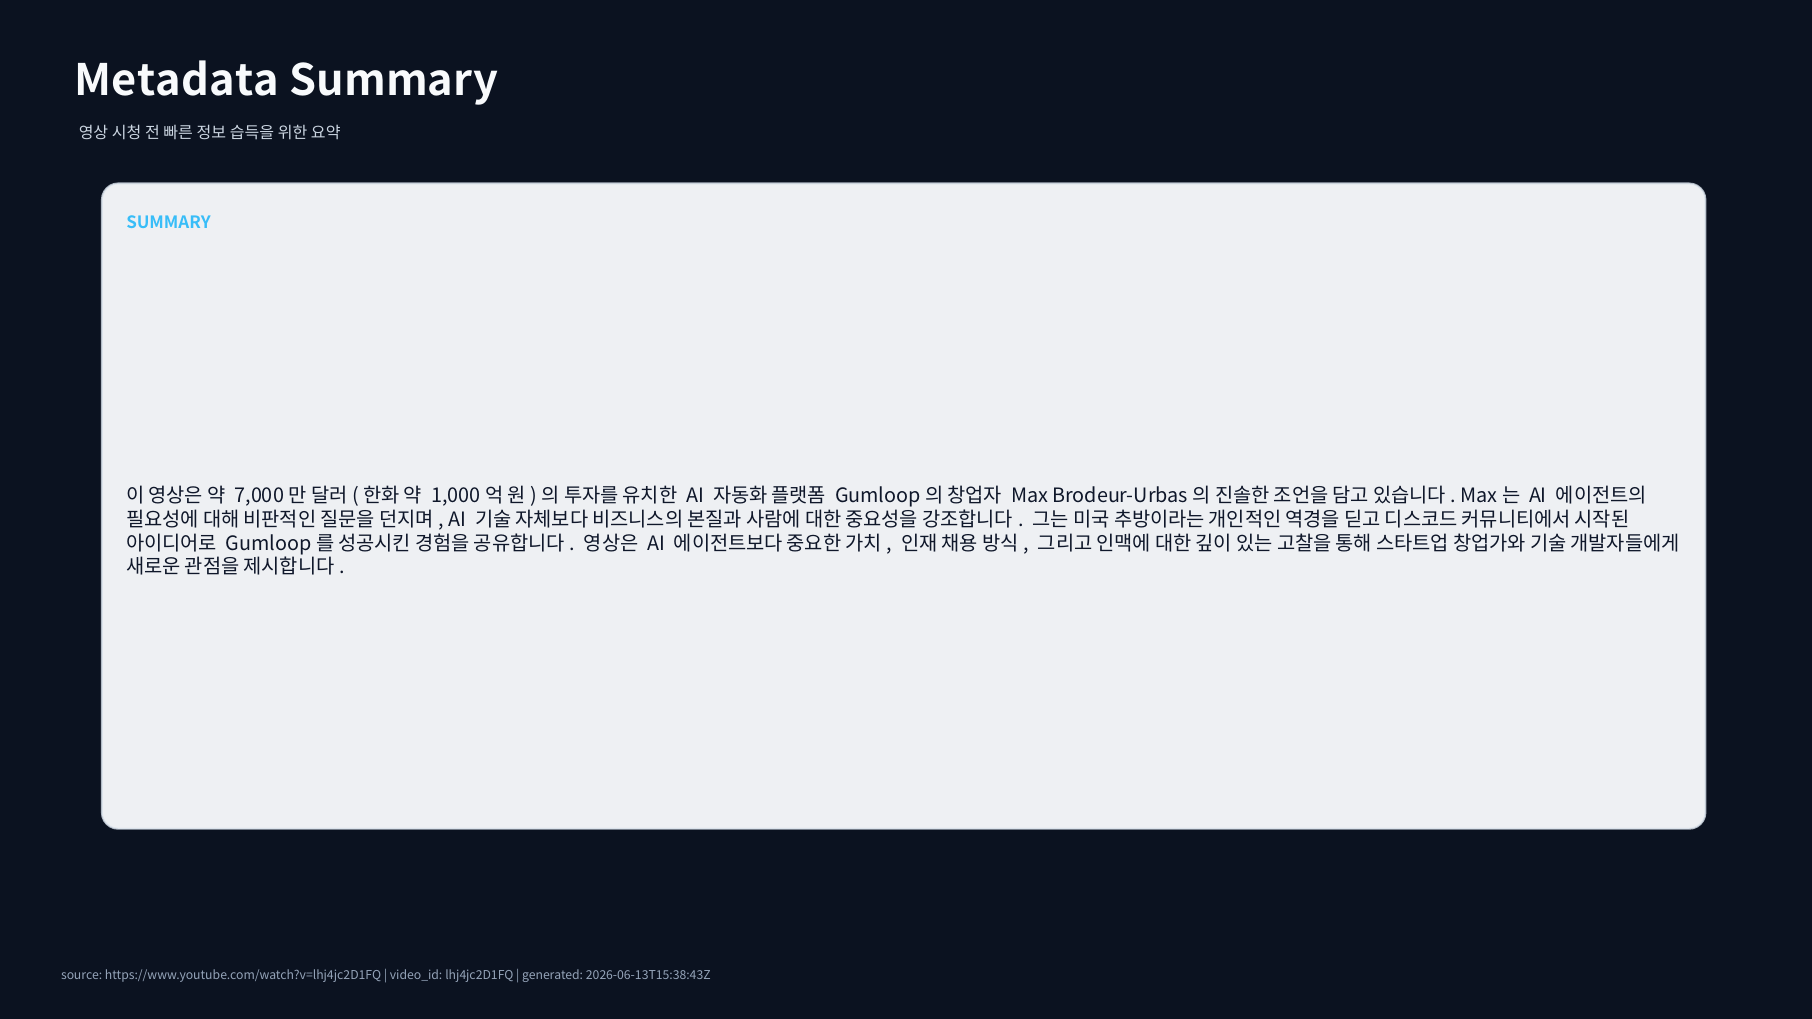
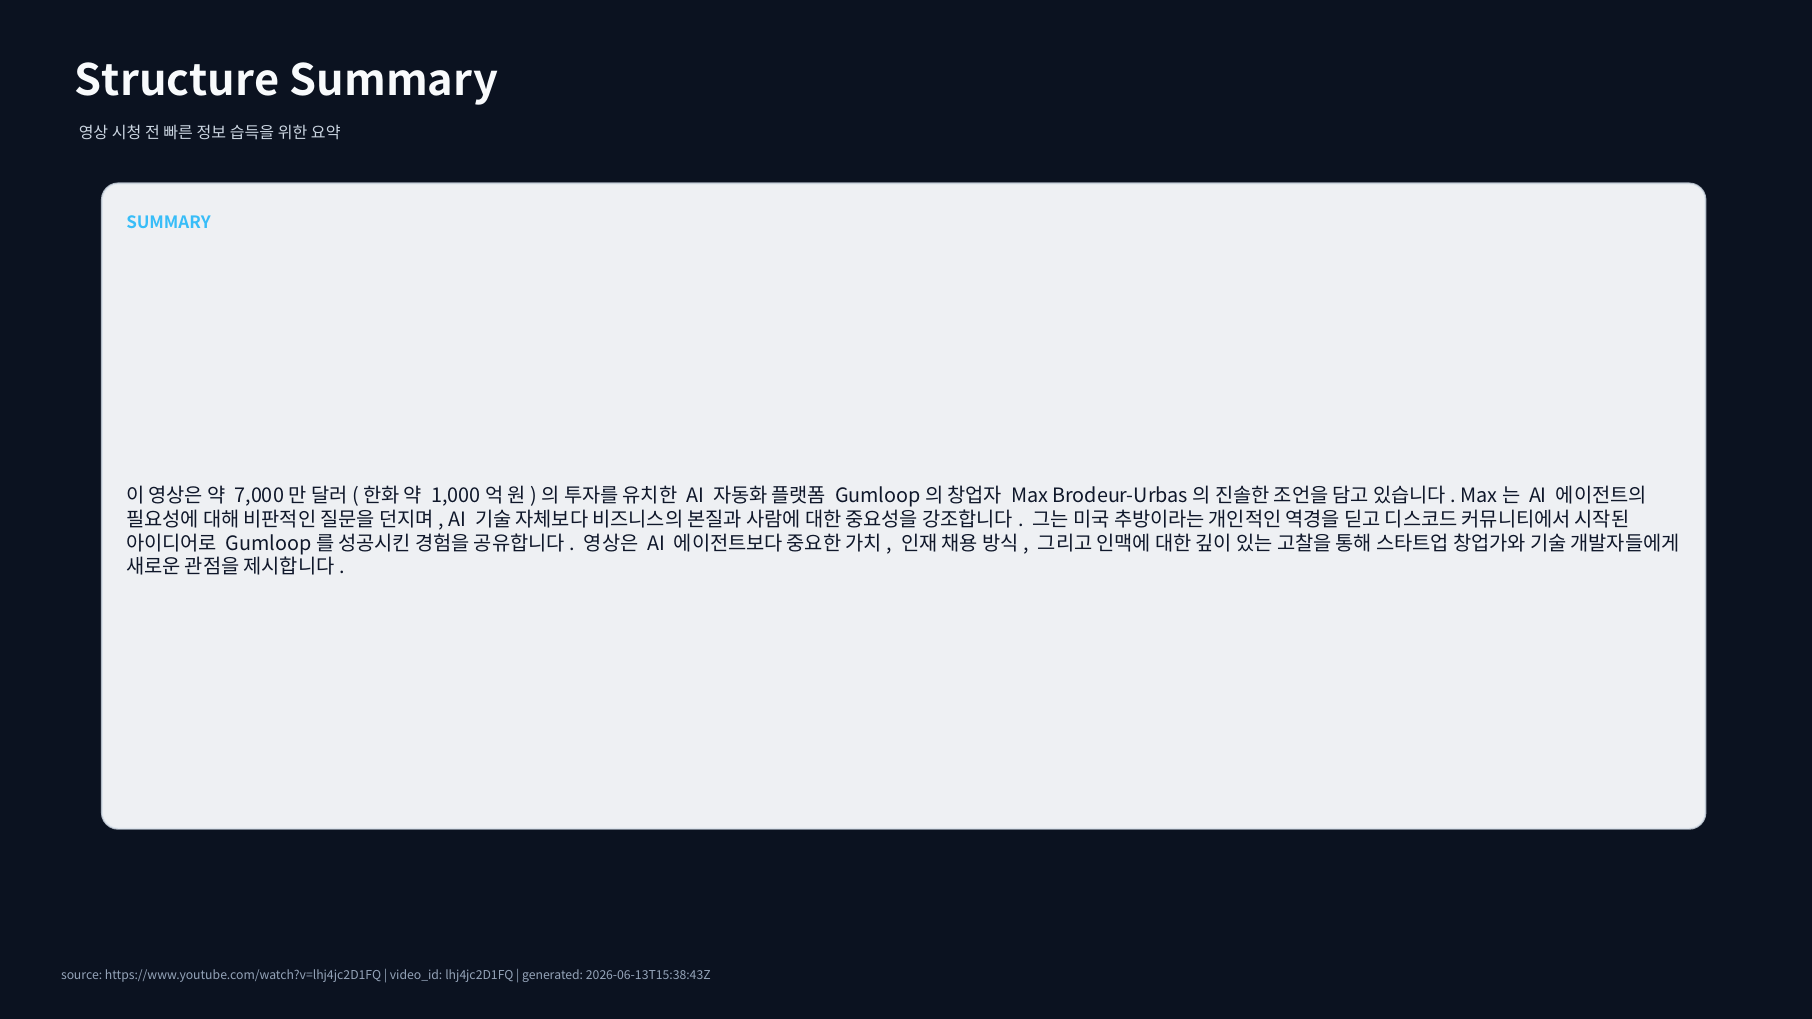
Metadata: Metadata -> Structure (177, 81)
